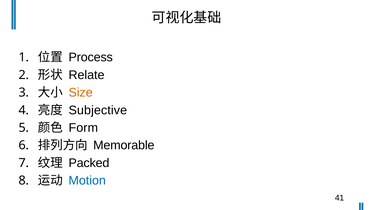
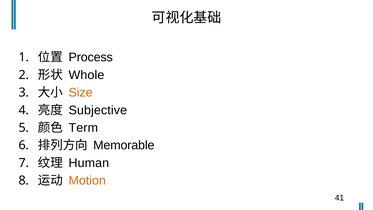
Relate: Relate -> Whole (86, 75)
Form: Form -> Term (83, 128)
Packed: Packed -> Human (89, 163)
Motion colour: blue -> orange (87, 180)
